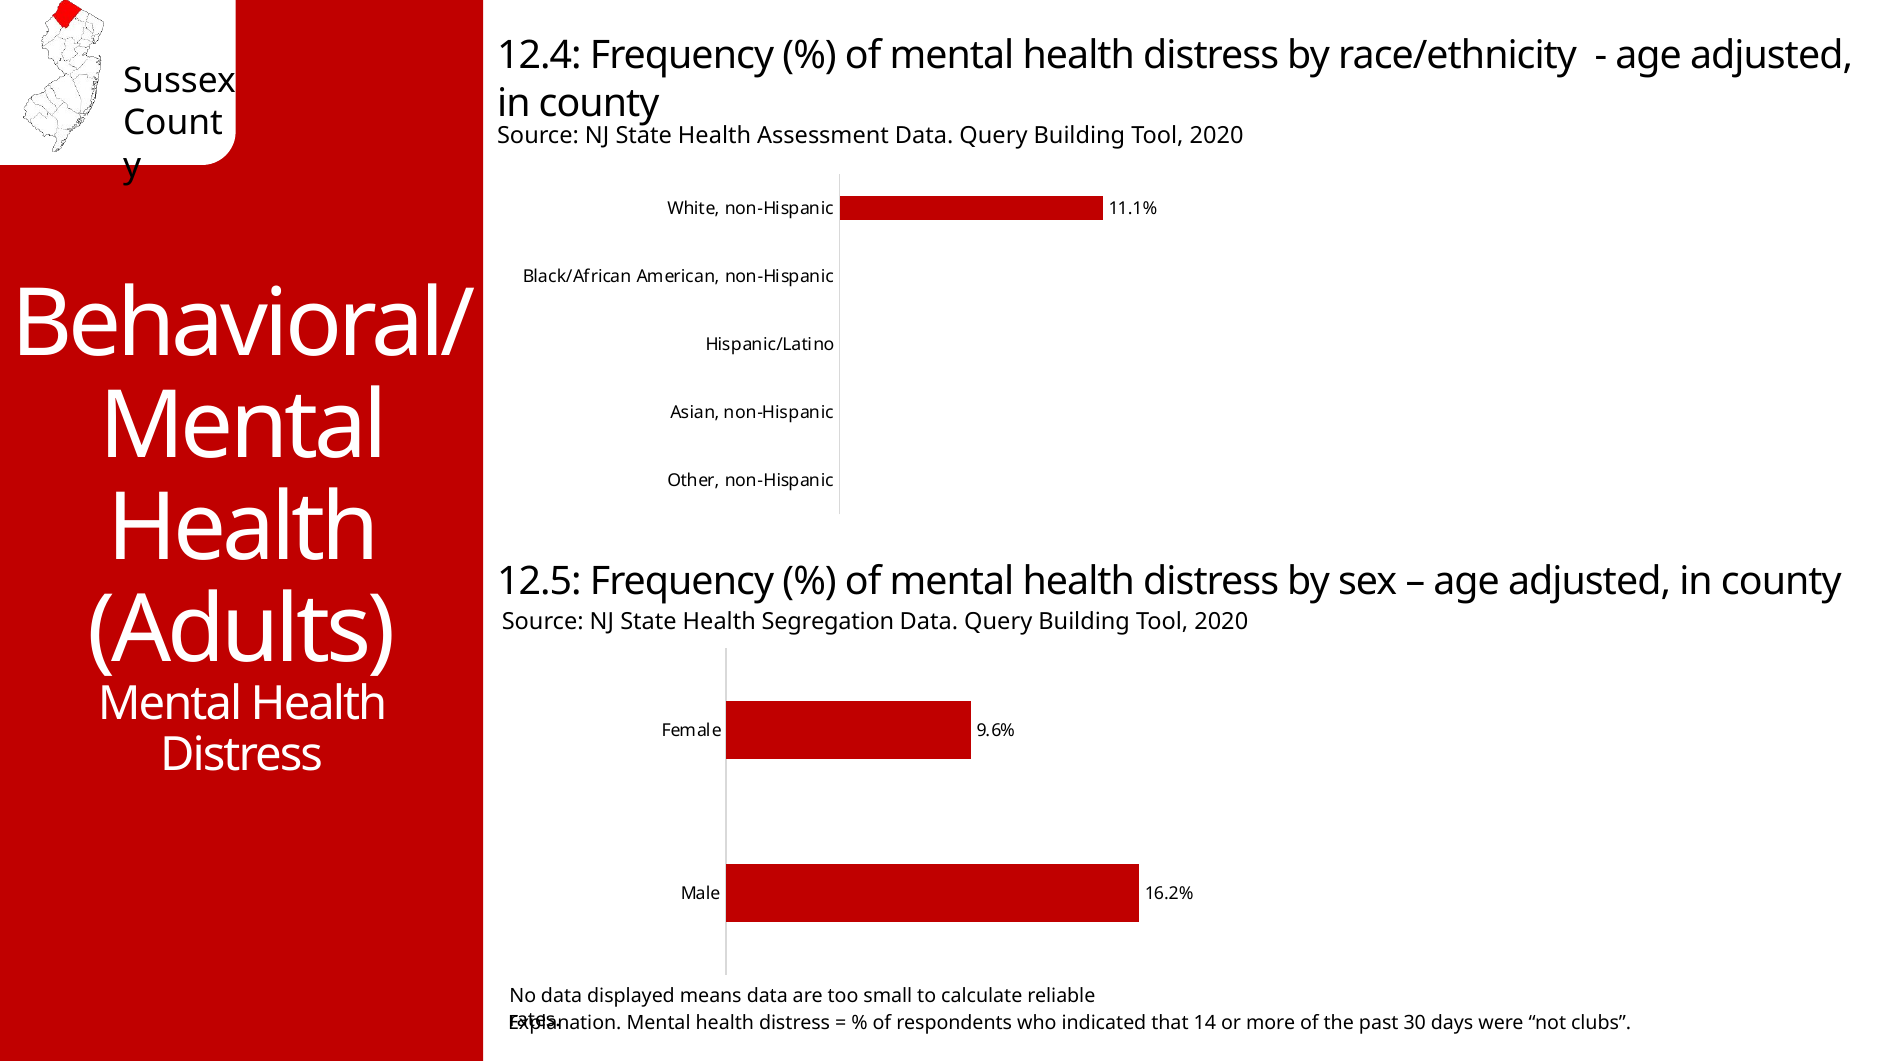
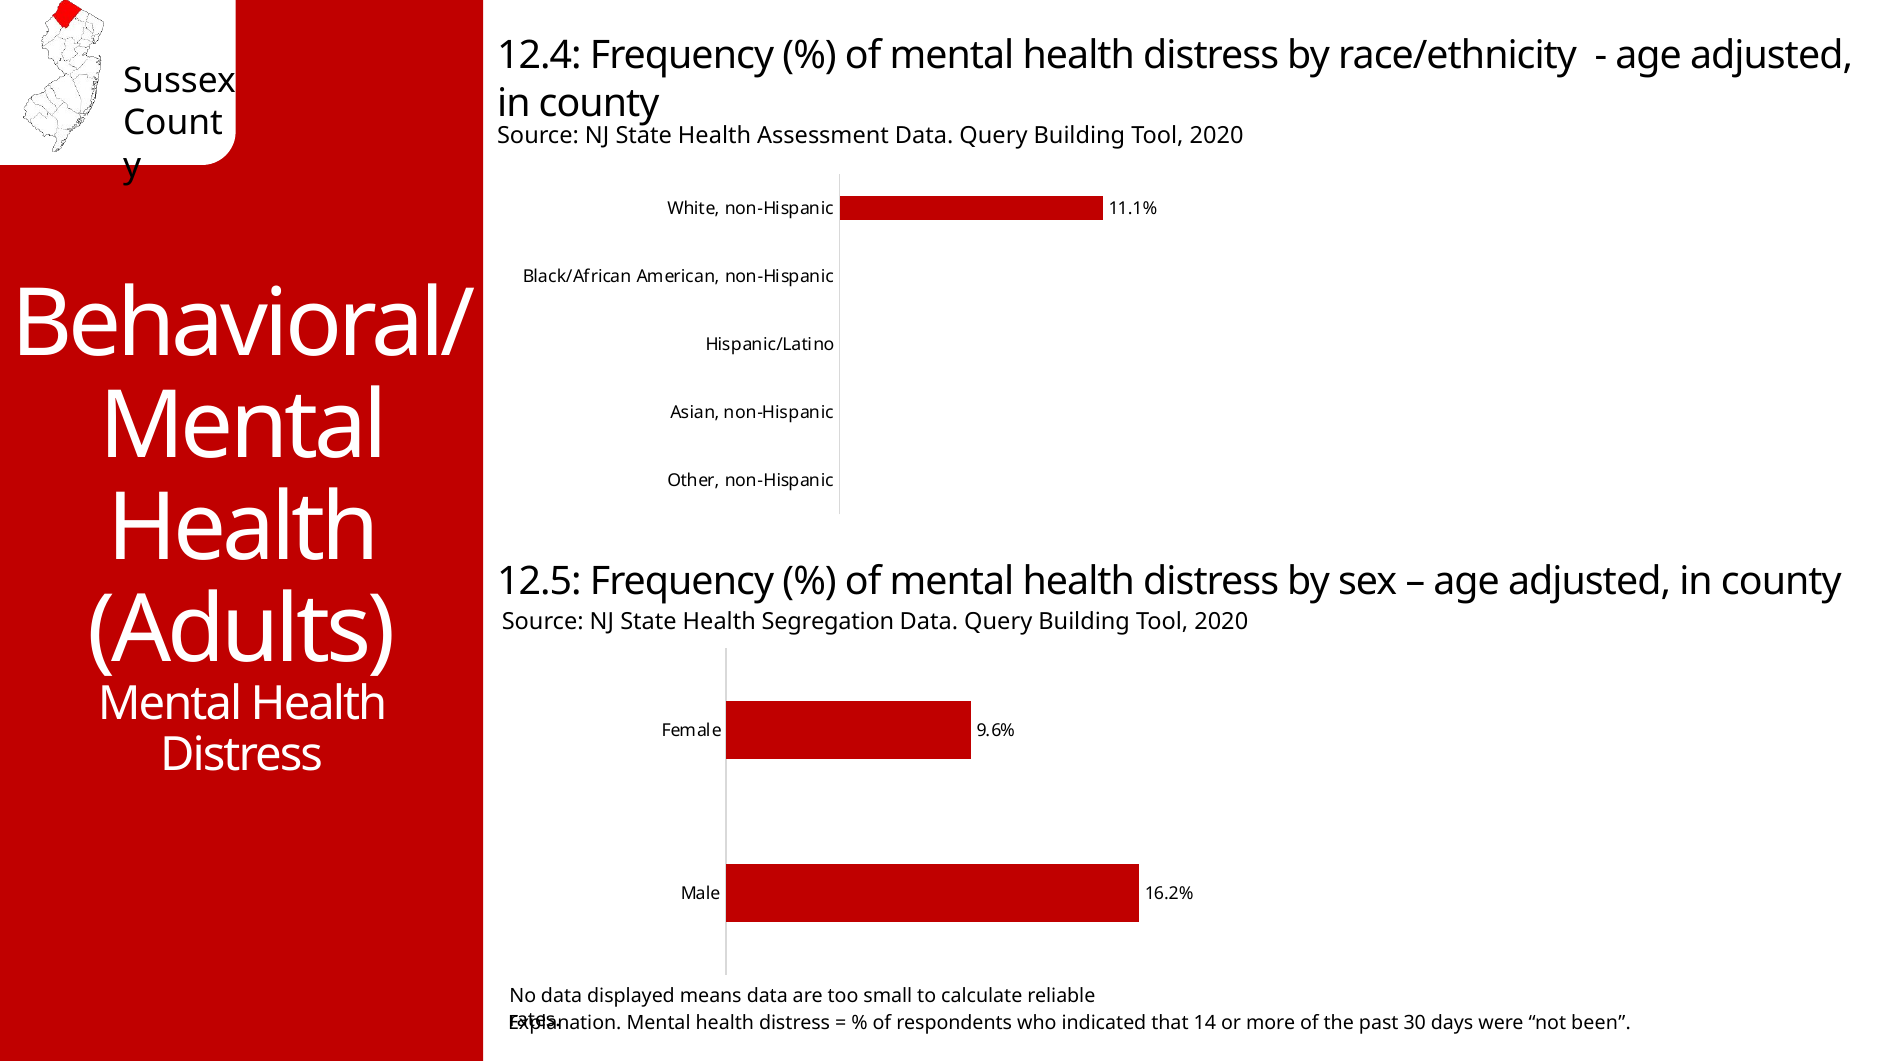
clubs: clubs -> been (1601, 1023)
